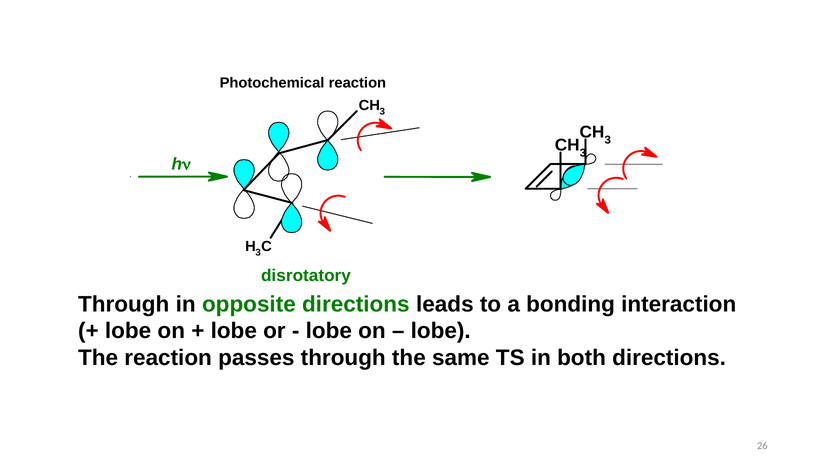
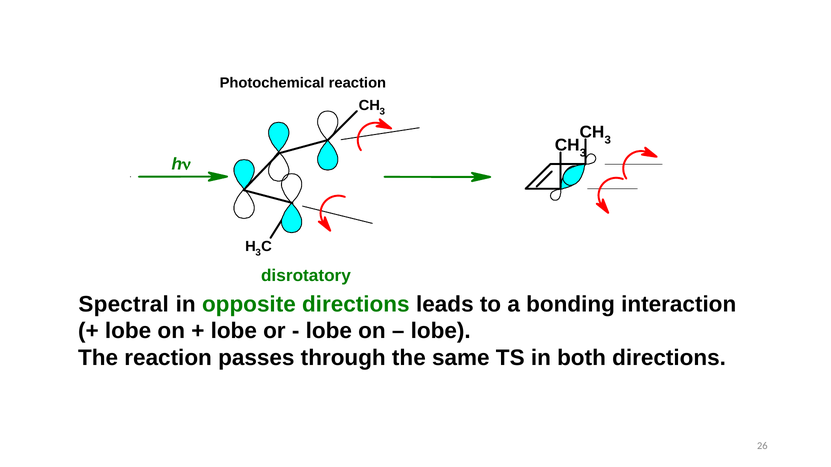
Through: Through -> Spectral (124, 304)
